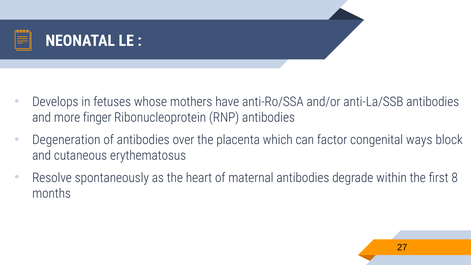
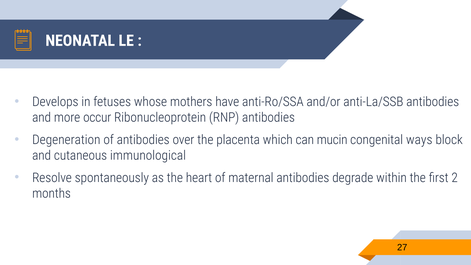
finger: finger -> occur (97, 117)
factor: factor -> mucin (332, 140)
erythematosus: erythematosus -> immunological (148, 155)
8: 8 -> 2 (455, 178)
